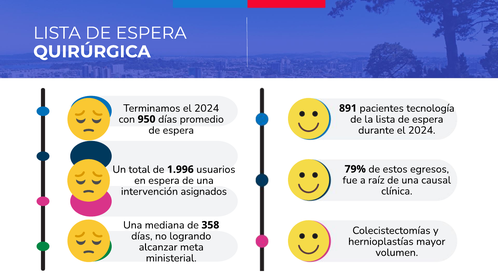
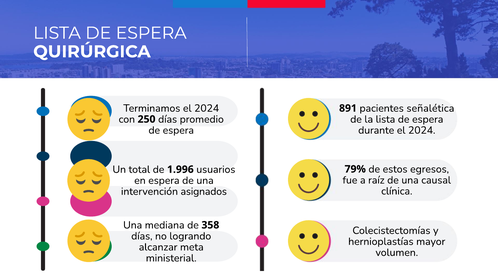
tecnología: tecnología -> señalética (430, 108)
950: 950 -> 250 (147, 119)
